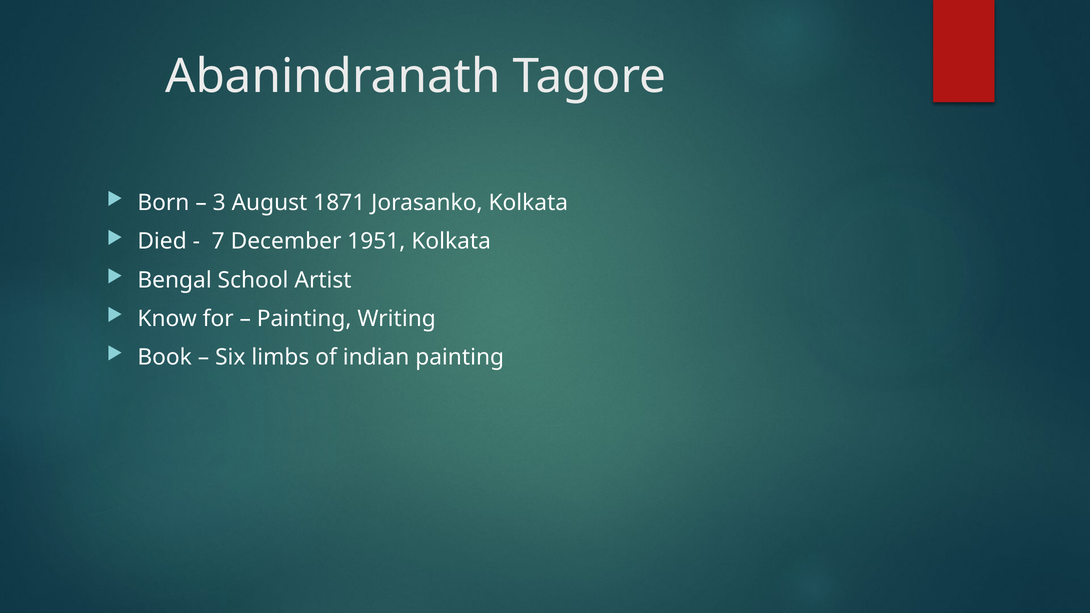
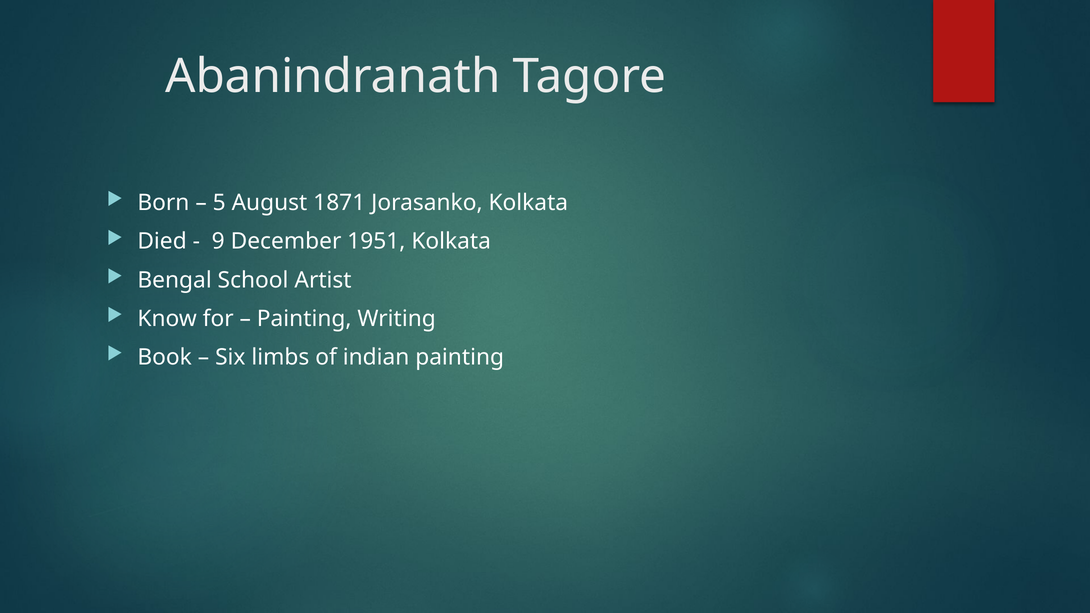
3: 3 -> 5 (219, 203)
7: 7 -> 9 (218, 241)
